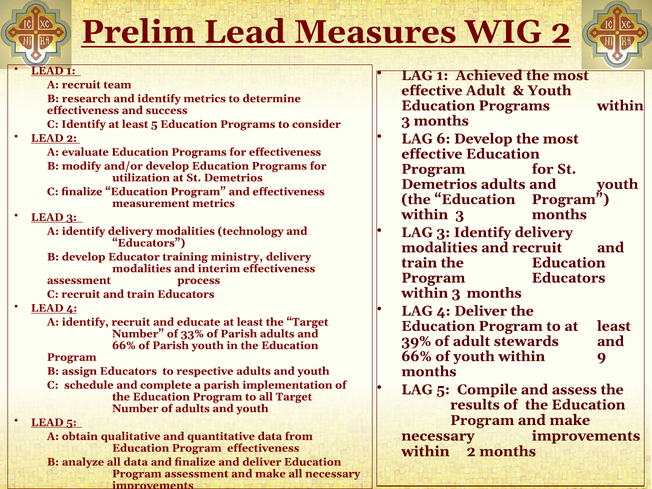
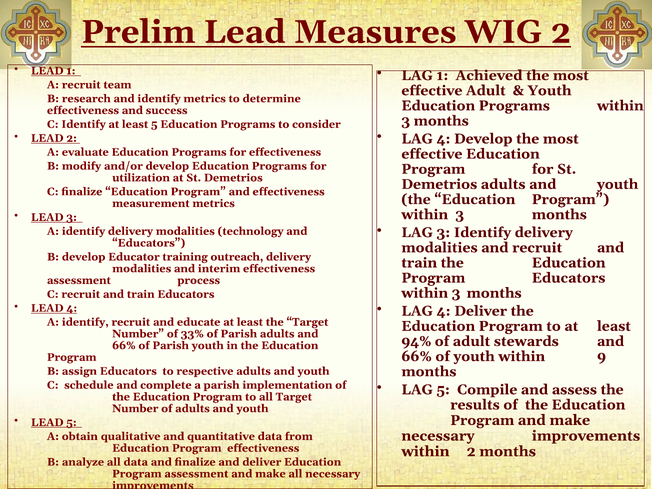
6: 6 -> 4 (443, 139)
ministry: ministry -> outreach (237, 257)
39%: 39% -> 94% (416, 341)
